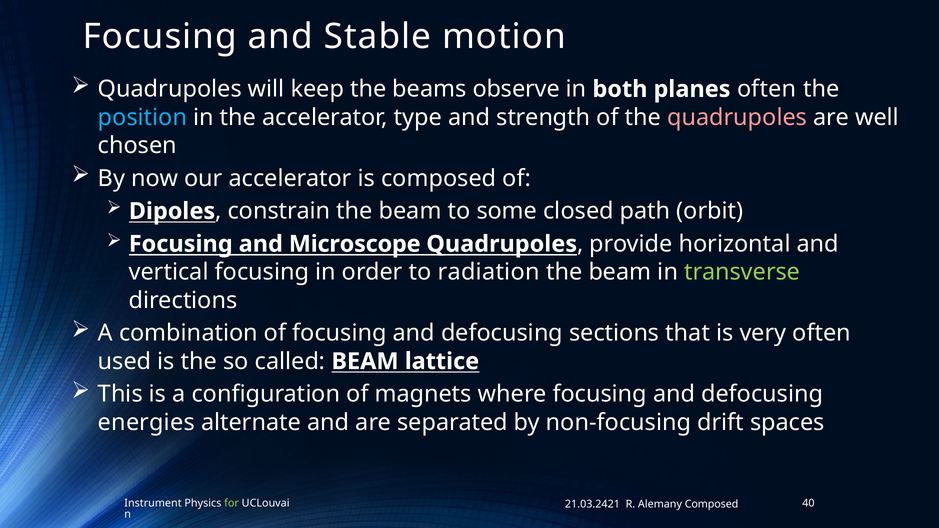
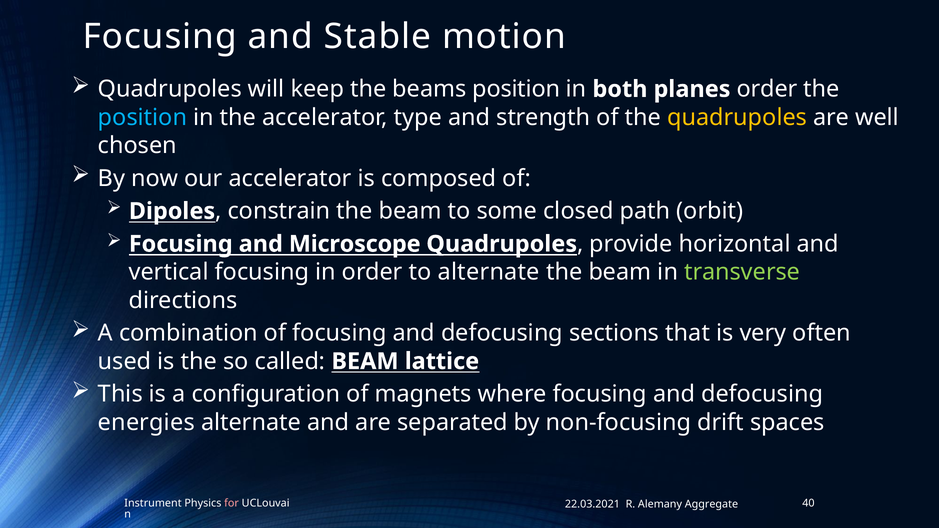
beams observe: observe -> position (516, 89)
planes often: often -> order (767, 89)
quadrupoles colour: pink -> yellow (737, 117)
to radiation: radiation -> alternate (489, 272)
for colour: light green -> pink (232, 504)
21.03.2421: 21.03.2421 -> 22.03.2021 (592, 504)
Alemany Composed: Composed -> Aggregate (711, 504)
